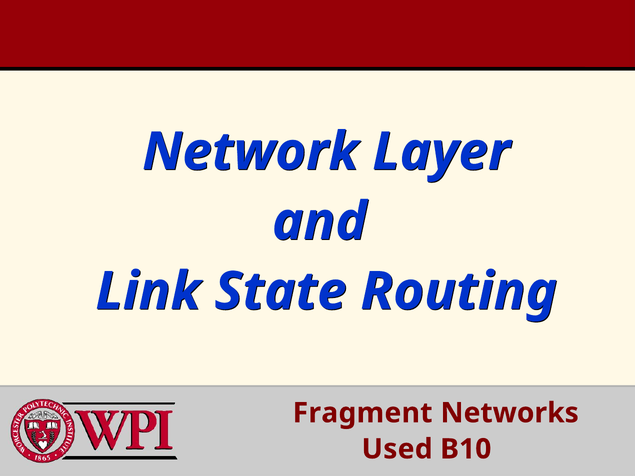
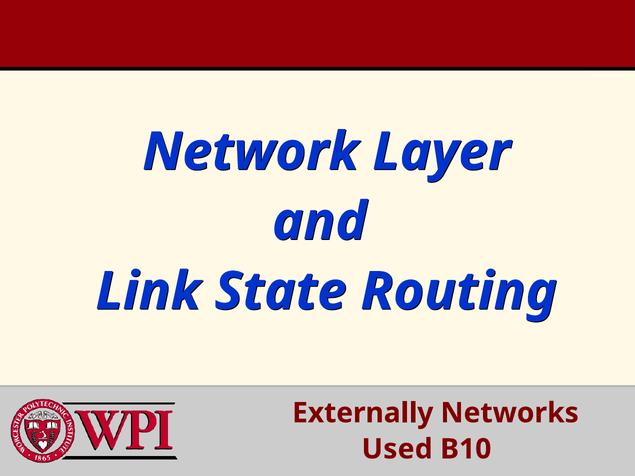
Fragment: Fragment -> Externally (363, 413)
